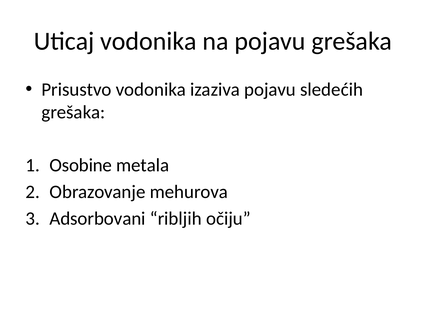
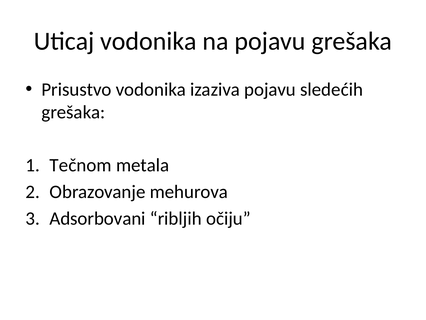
Osobine: Osobine -> Tečnom (81, 165)
